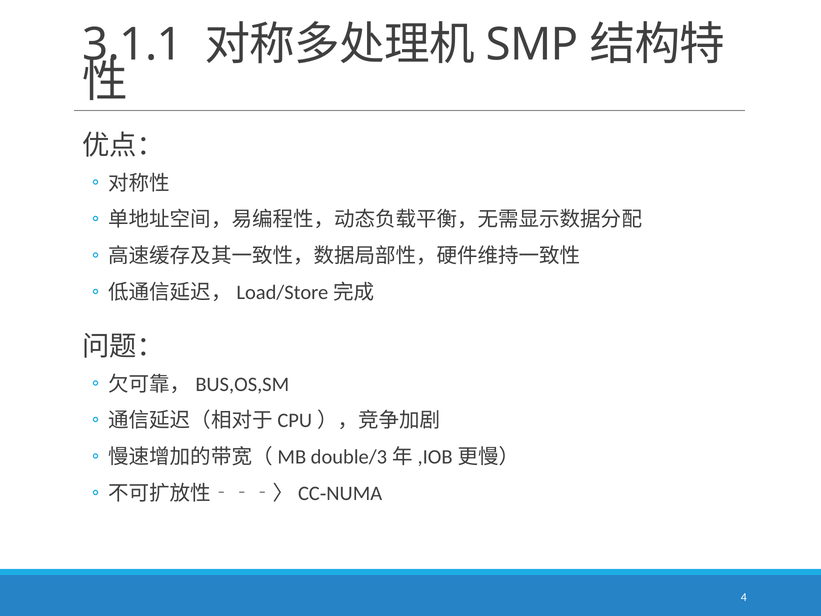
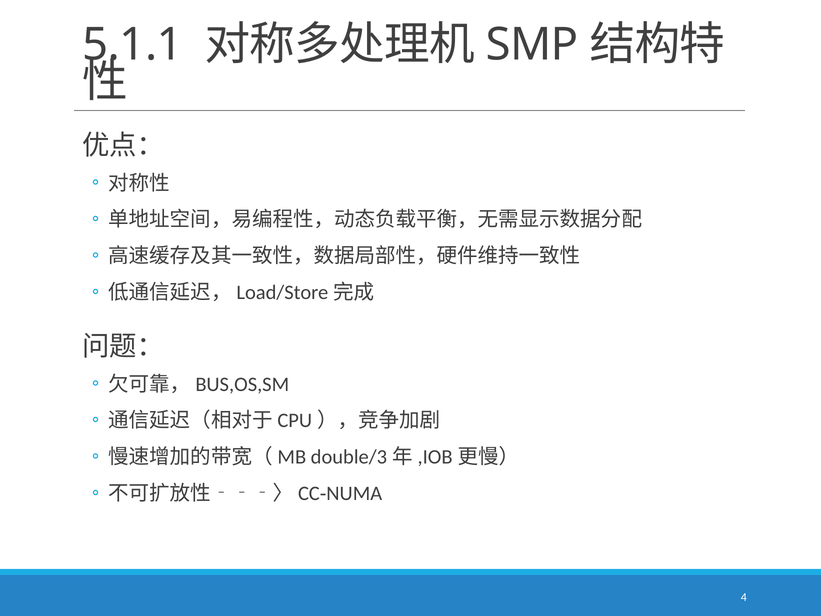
3.1.1: 3.1.1 -> 5.1.1 (132, 45)
